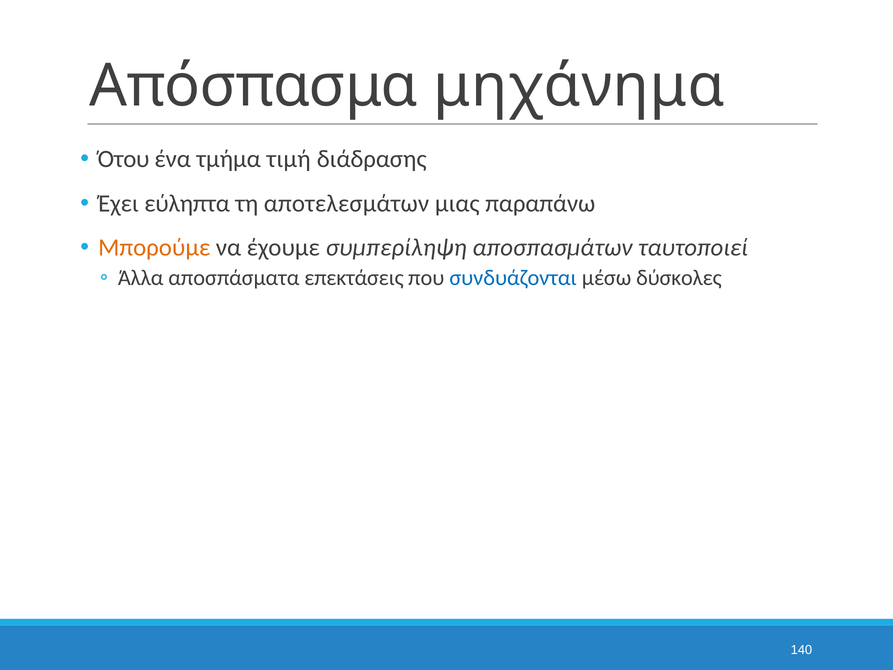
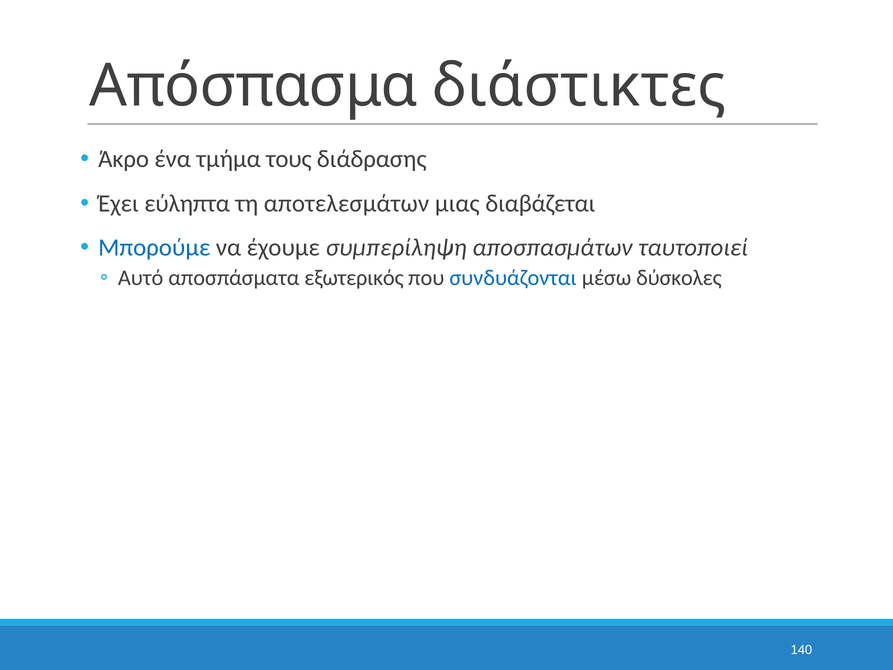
μηχάνημα: μηχάνημα -> διάστικτες (579, 86)
Ότου: Ότου -> Άκρο (124, 159)
τιμή: τιμή -> τους (289, 159)
παραπάνω: παραπάνω -> διαβάζεται (540, 203)
Μπορούμε colour: orange -> blue (154, 248)
Άλλα: Άλλα -> Αυτό (141, 278)
επεκτάσεις: επεκτάσεις -> εξωτερικός (354, 278)
